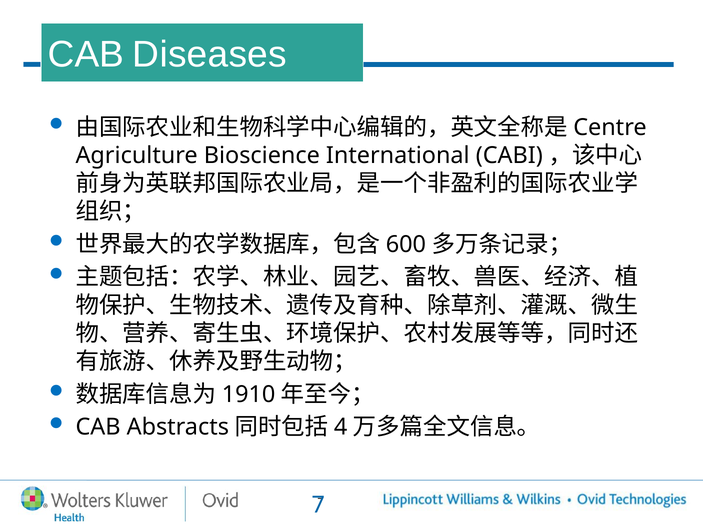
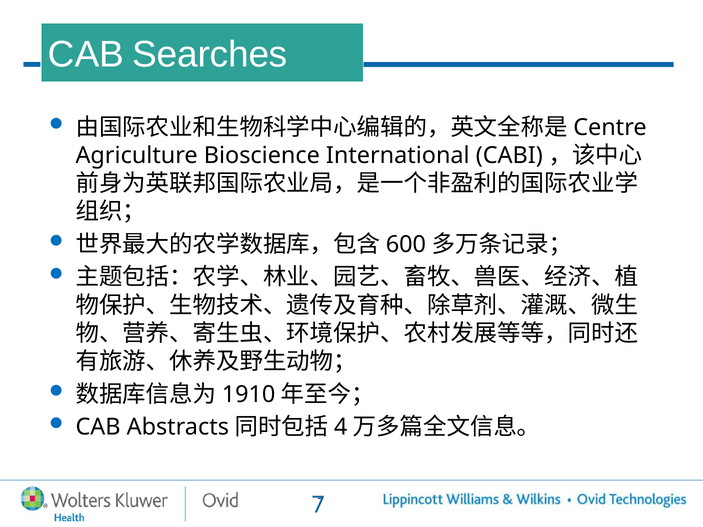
Diseases: Diseases -> Searches (210, 54)
